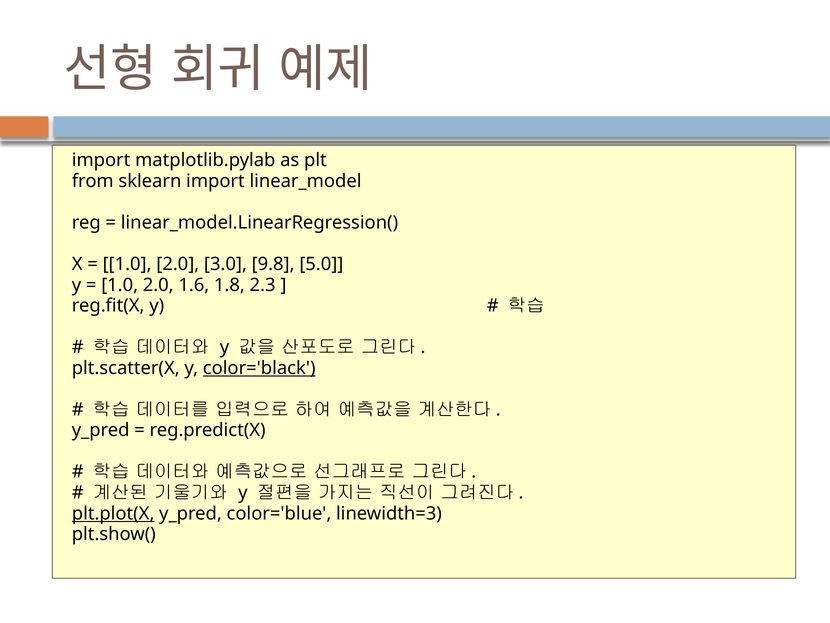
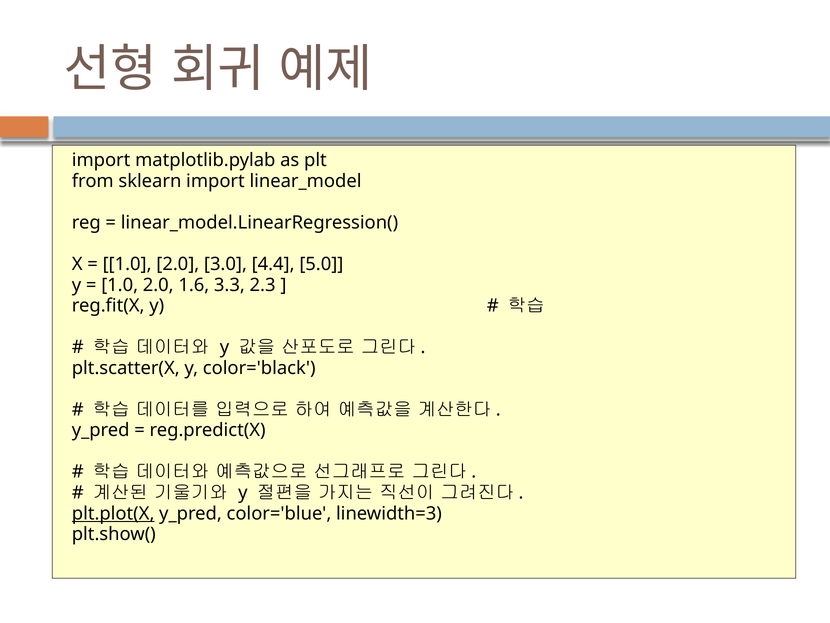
9.8: 9.8 -> 4.4 (273, 264)
1.8: 1.8 -> 3.3 (229, 285)
color='black underline: present -> none (259, 368)
